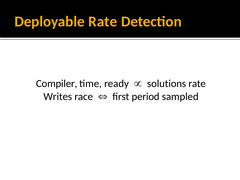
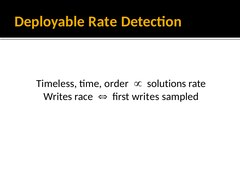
Compiler: Compiler -> Timeless (57, 84)
ready: ready -> order (117, 84)
first period: period -> writes (146, 97)
